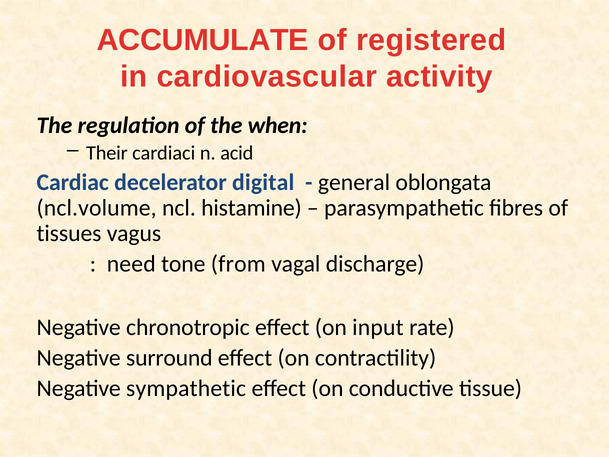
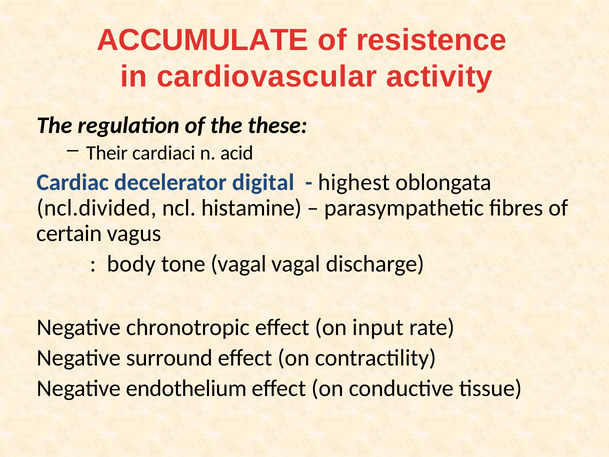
registered: registered -> resistence (431, 40)
when: when -> these (278, 125)
general: general -> highest (354, 182)
ncl.volume: ncl.volume -> ncl.divided (97, 208)
tissues: tissues -> certain (69, 233)
need: need -> body (131, 264)
tone from: from -> vagal (239, 264)
sympathetic: sympathetic -> endothelium (186, 388)
